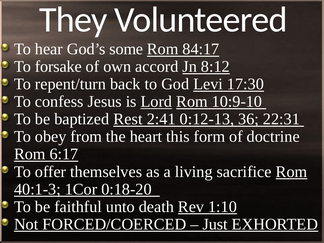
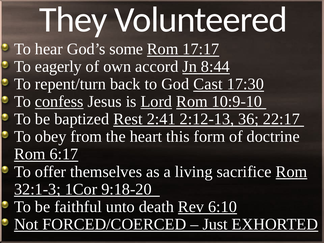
84:17: 84:17 -> 17:17 (201, 49)
forsake: forsake -> eagerly (58, 67)
8:12: 8:12 -> 8:44 (215, 67)
Levi: Levi -> Cast (208, 84)
confess underline: none -> present (59, 102)
0:12-13: 0:12-13 -> 2:12-13 (207, 119)
22:31: 22:31 -> 22:17 (281, 119)
40:1-3: 40:1-3 -> 32:1-3 (37, 189)
0:18-20: 0:18-20 -> 9:18-20 (126, 189)
1:10: 1:10 -> 6:10 (223, 207)
